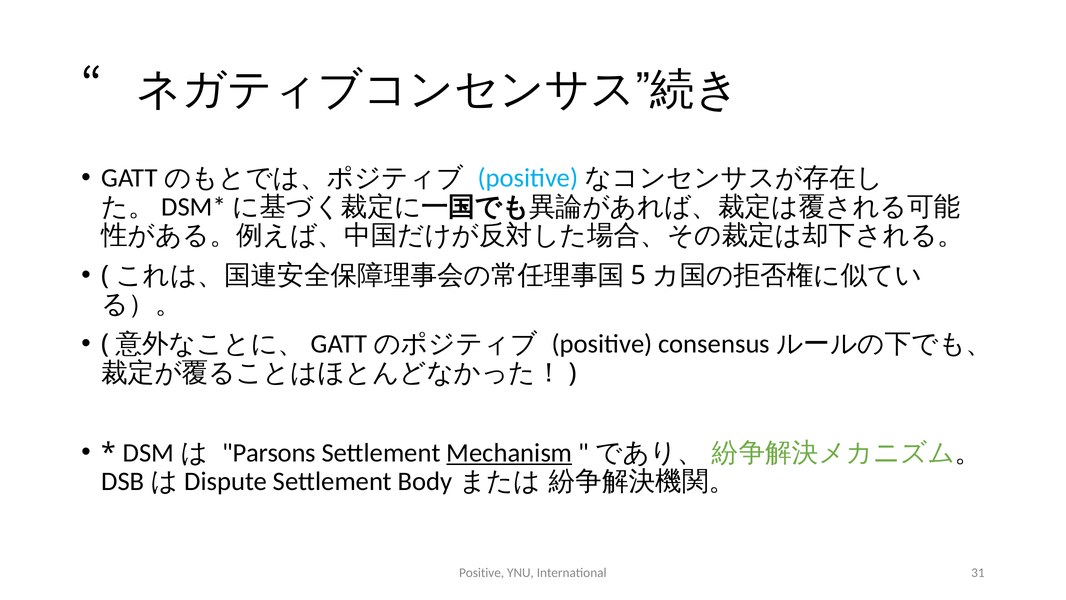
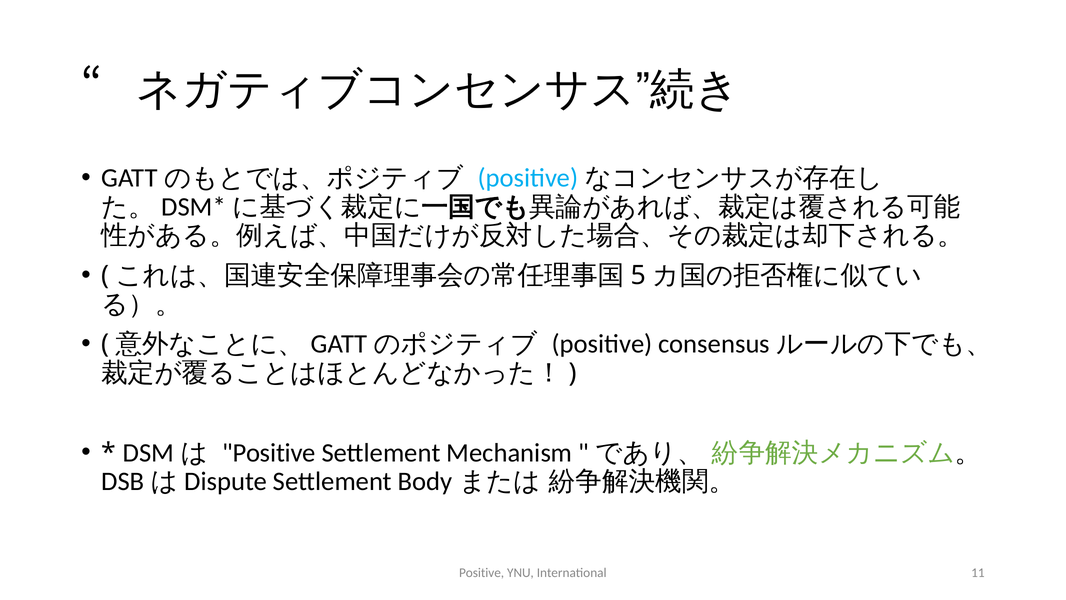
Parsons: Parsons -> Positive (269, 452)
Mechanism underline: present -> none (509, 452)
31: 31 -> 11 (978, 572)
